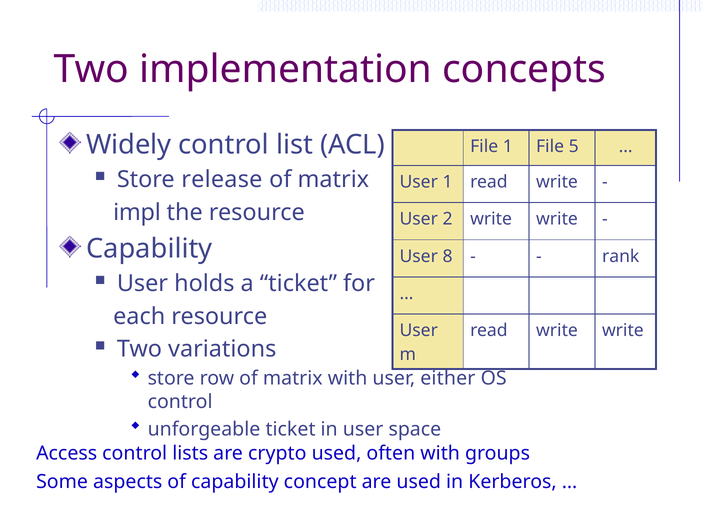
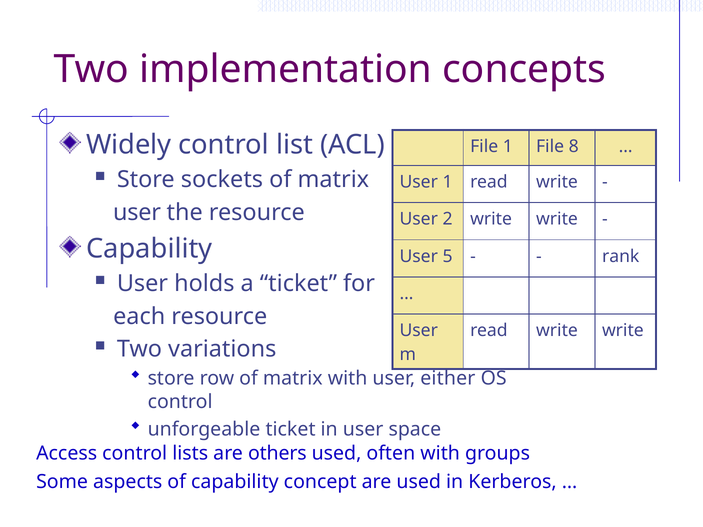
5: 5 -> 8 (574, 146)
release: release -> sockets (222, 180)
impl: impl -> user (137, 213)
8: 8 -> 5 (448, 256)
crypto: crypto -> others (277, 454)
